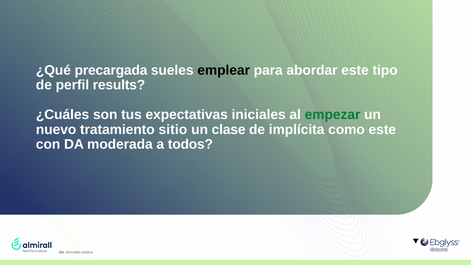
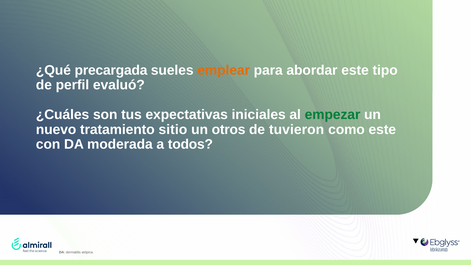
emplear colour: black -> orange (224, 70)
results: results -> evaluó (119, 85)
clase: clase -> otros (229, 129)
implícita: implícita -> tuvieron (297, 129)
